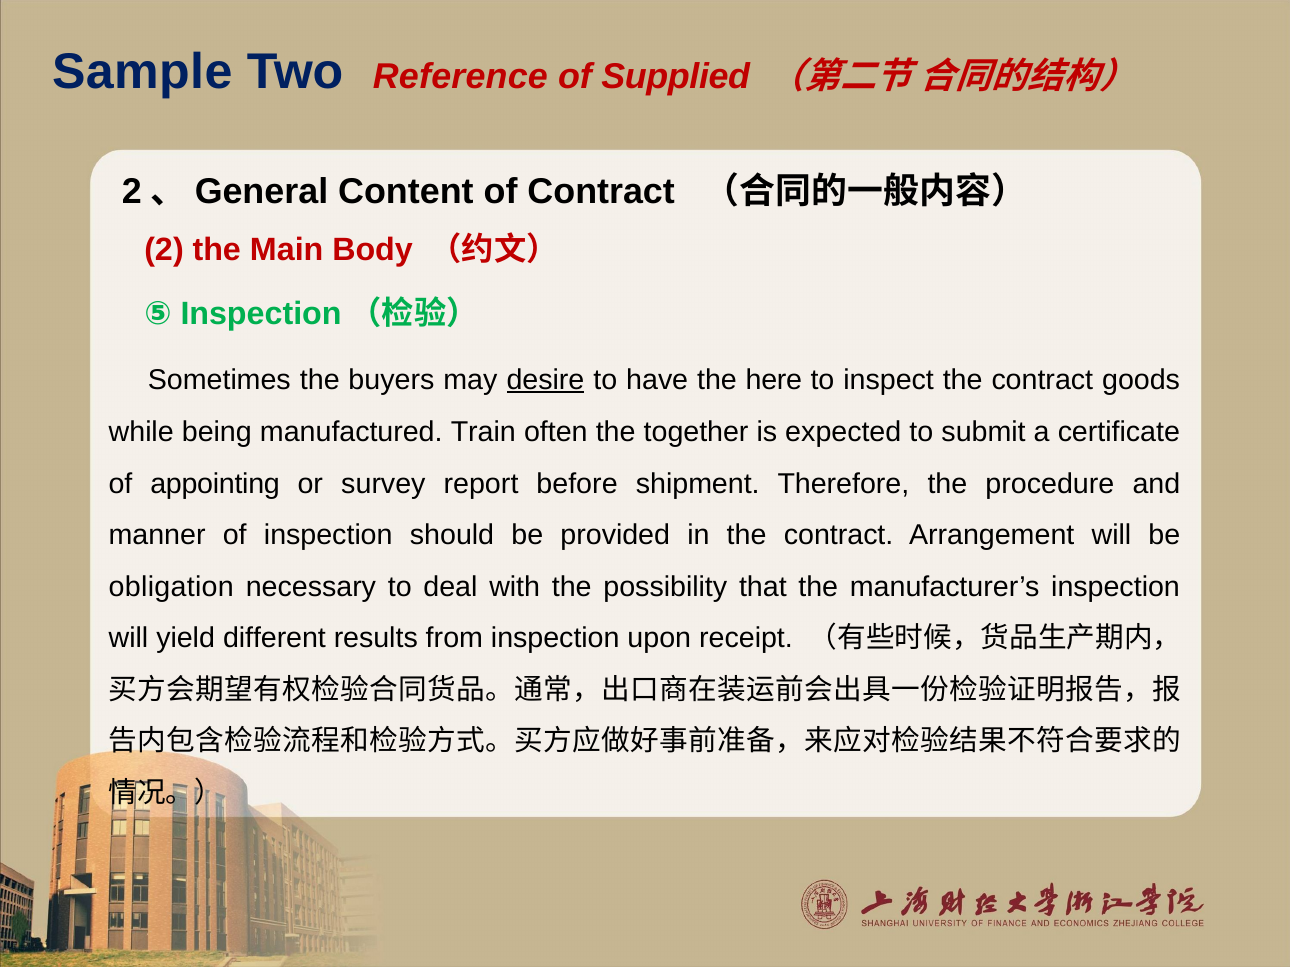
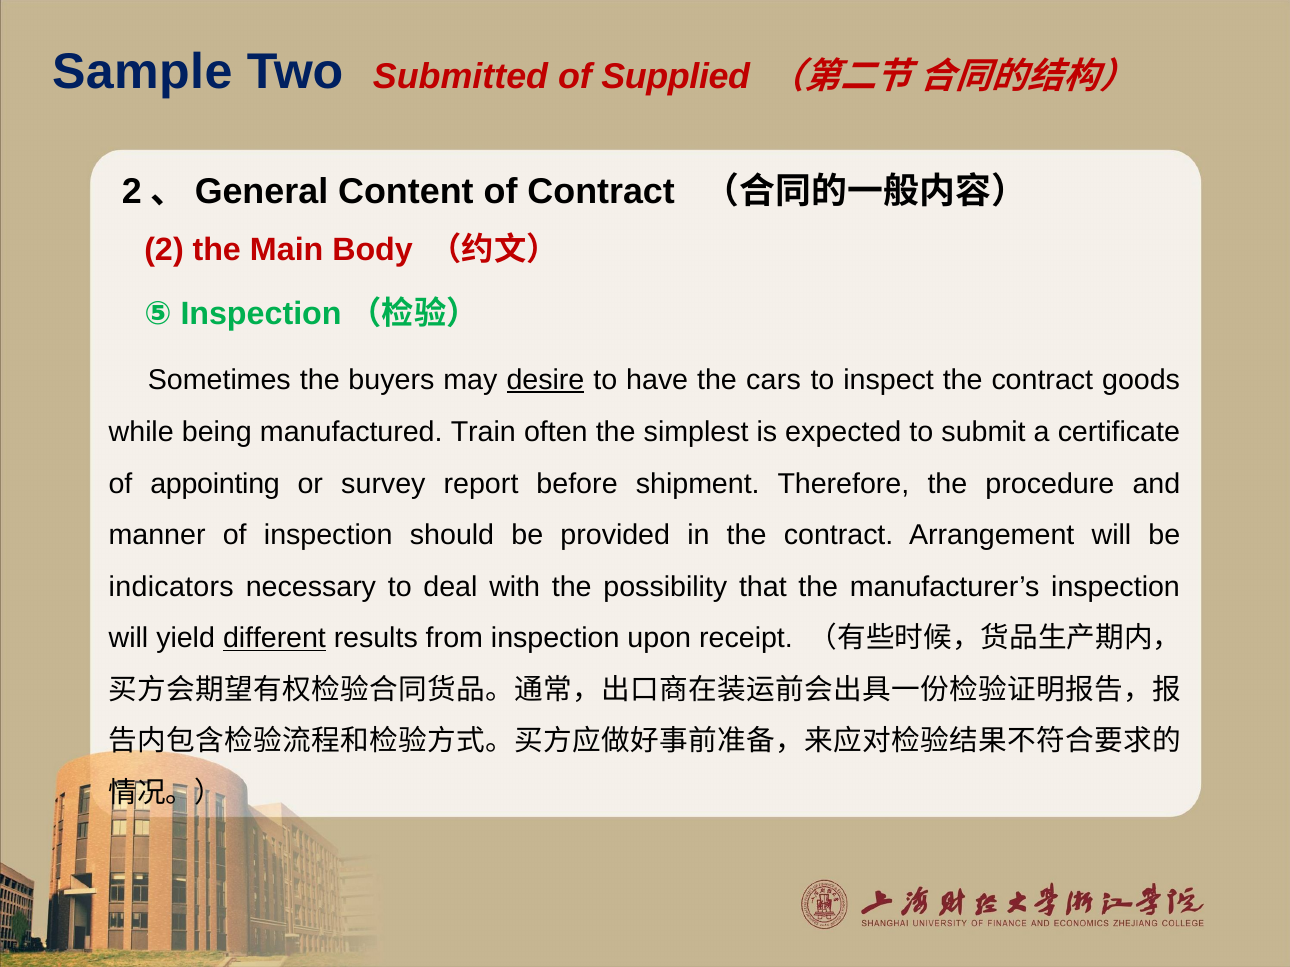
Reference: Reference -> Submitted (460, 76)
here: here -> cars (774, 380)
together: together -> simplest (696, 432)
obligation: obligation -> indicators (171, 587)
different underline: none -> present (274, 638)
